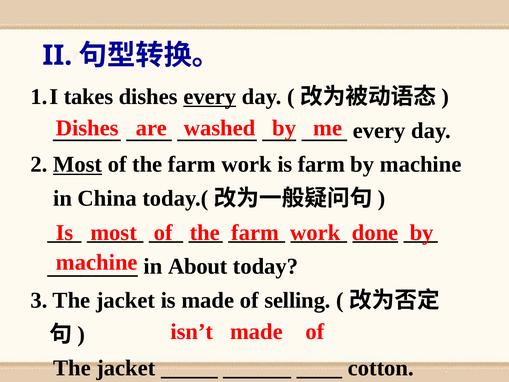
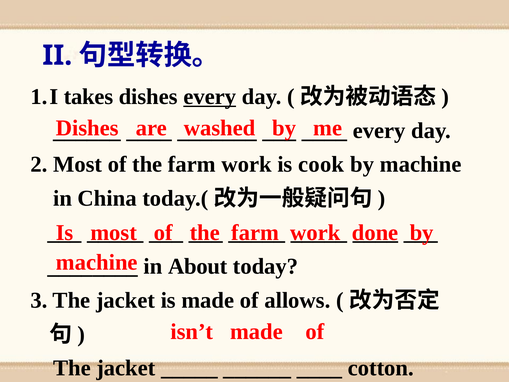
Most underline: present -> none (78, 164)
is farm: farm -> cook (321, 164)
selling: selling -> allows (297, 300)
